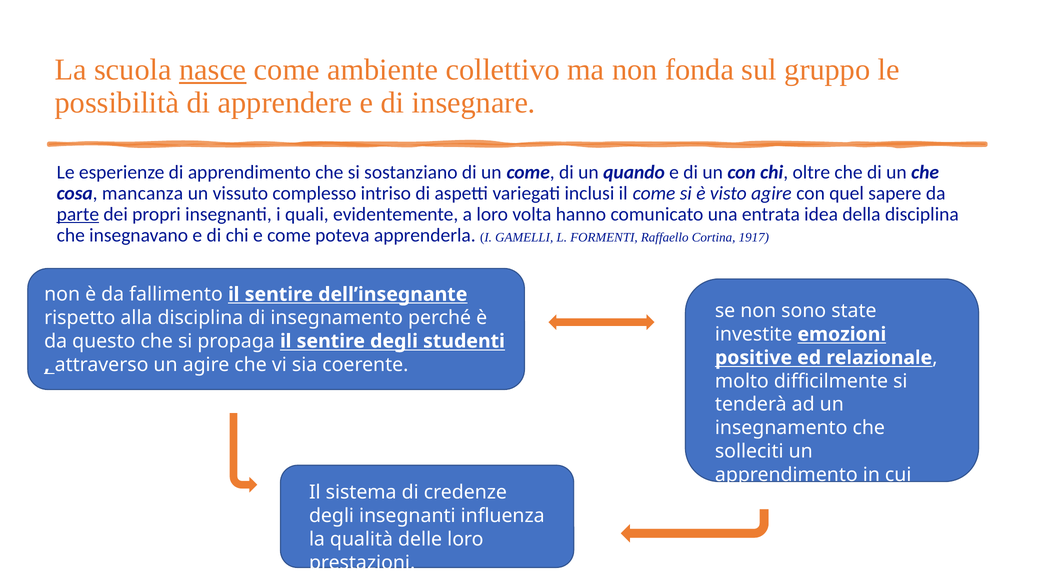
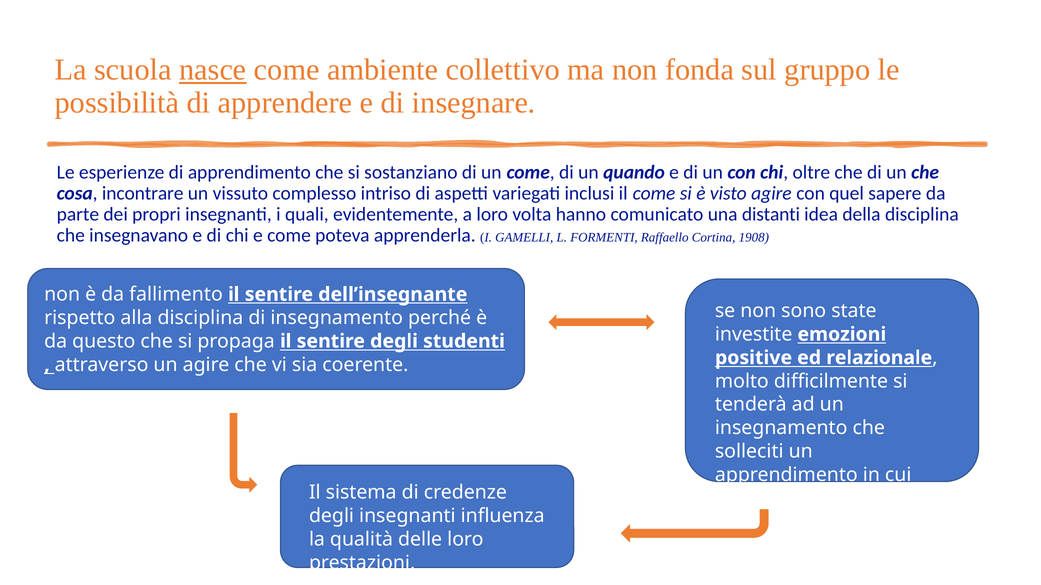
mancanza: mancanza -> incontrare (143, 193)
parte underline: present -> none (78, 214)
entrata: entrata -> distanti (771, 214)
1917: 1917 -> 1908 (754, 238)
